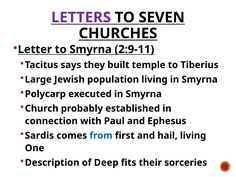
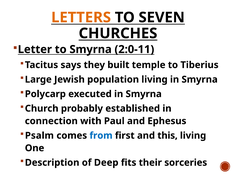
LETTERS colour: purple -> orange (81, 17)
2:9-11: 2:9-11 -> 2:0-11 (134, 49)
Sardis: Sardis -> Psalm (39, 136)
hail: hail -> this (168, 136)
